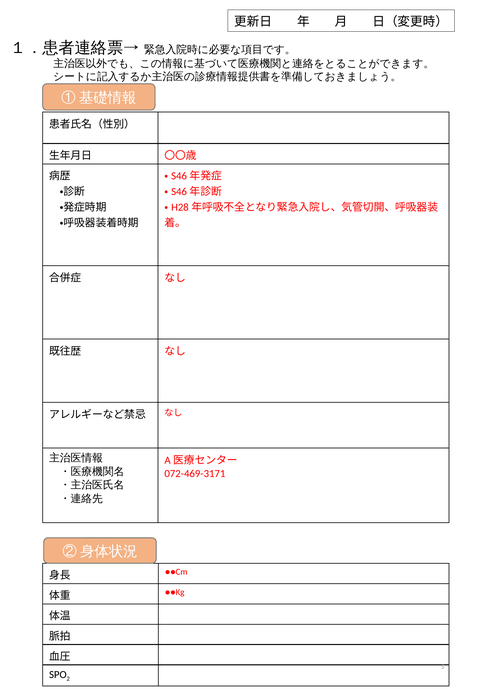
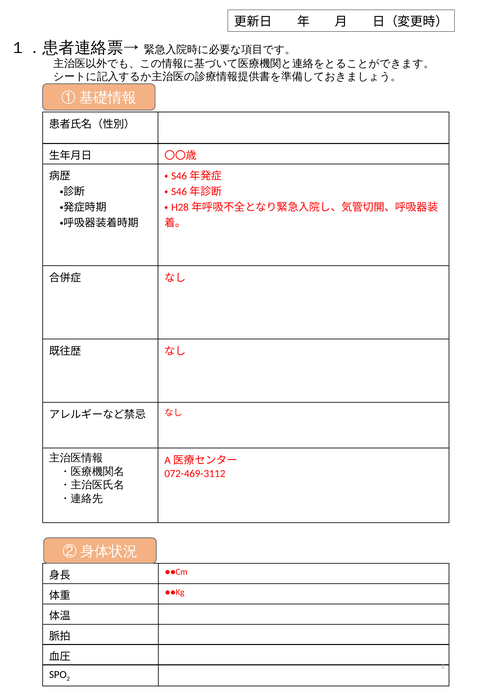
072-469-3171: 072-469-3171 -> 072-469-3112 (195, 474)
